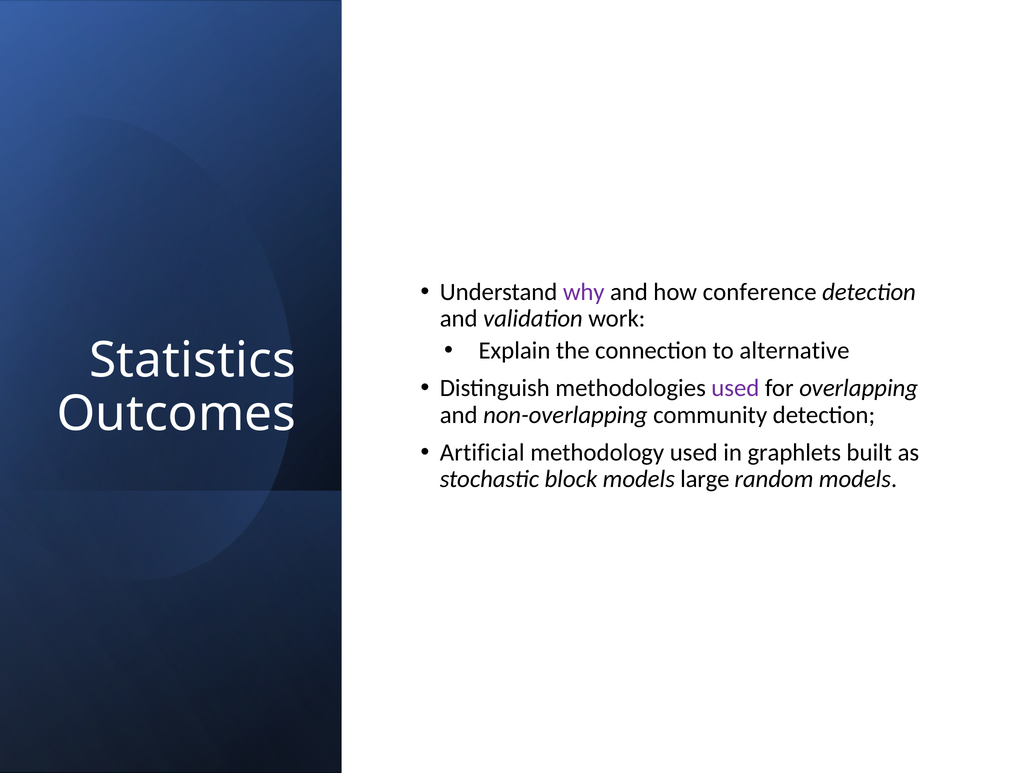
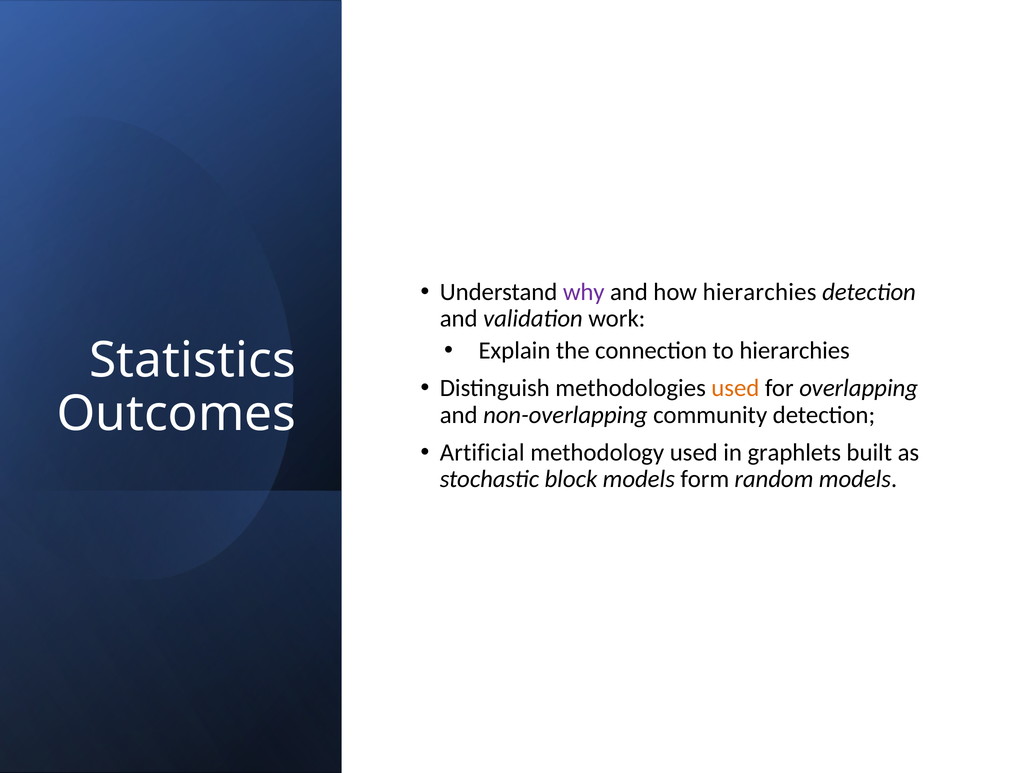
how conference: conference -> hierarchies (760, 292)
to alternative: alternative -> hierarchies (795, 351)
used colour: purple -> orange (735, 388)
large: large -> form (705, 479)
